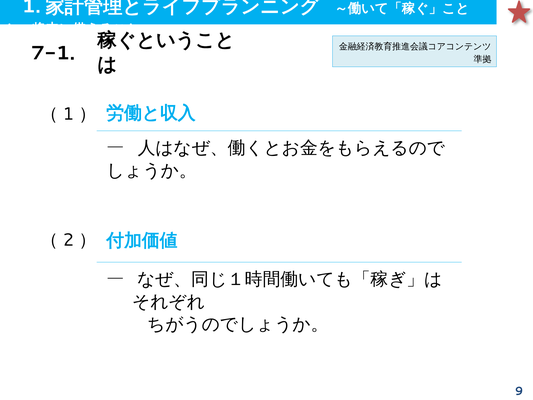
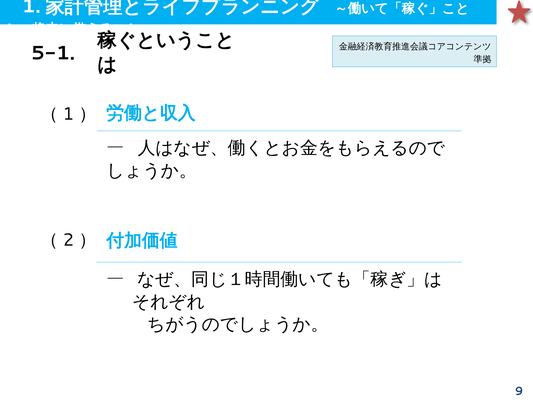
7-1: 7-1 -> 5-1 (53, 53)
